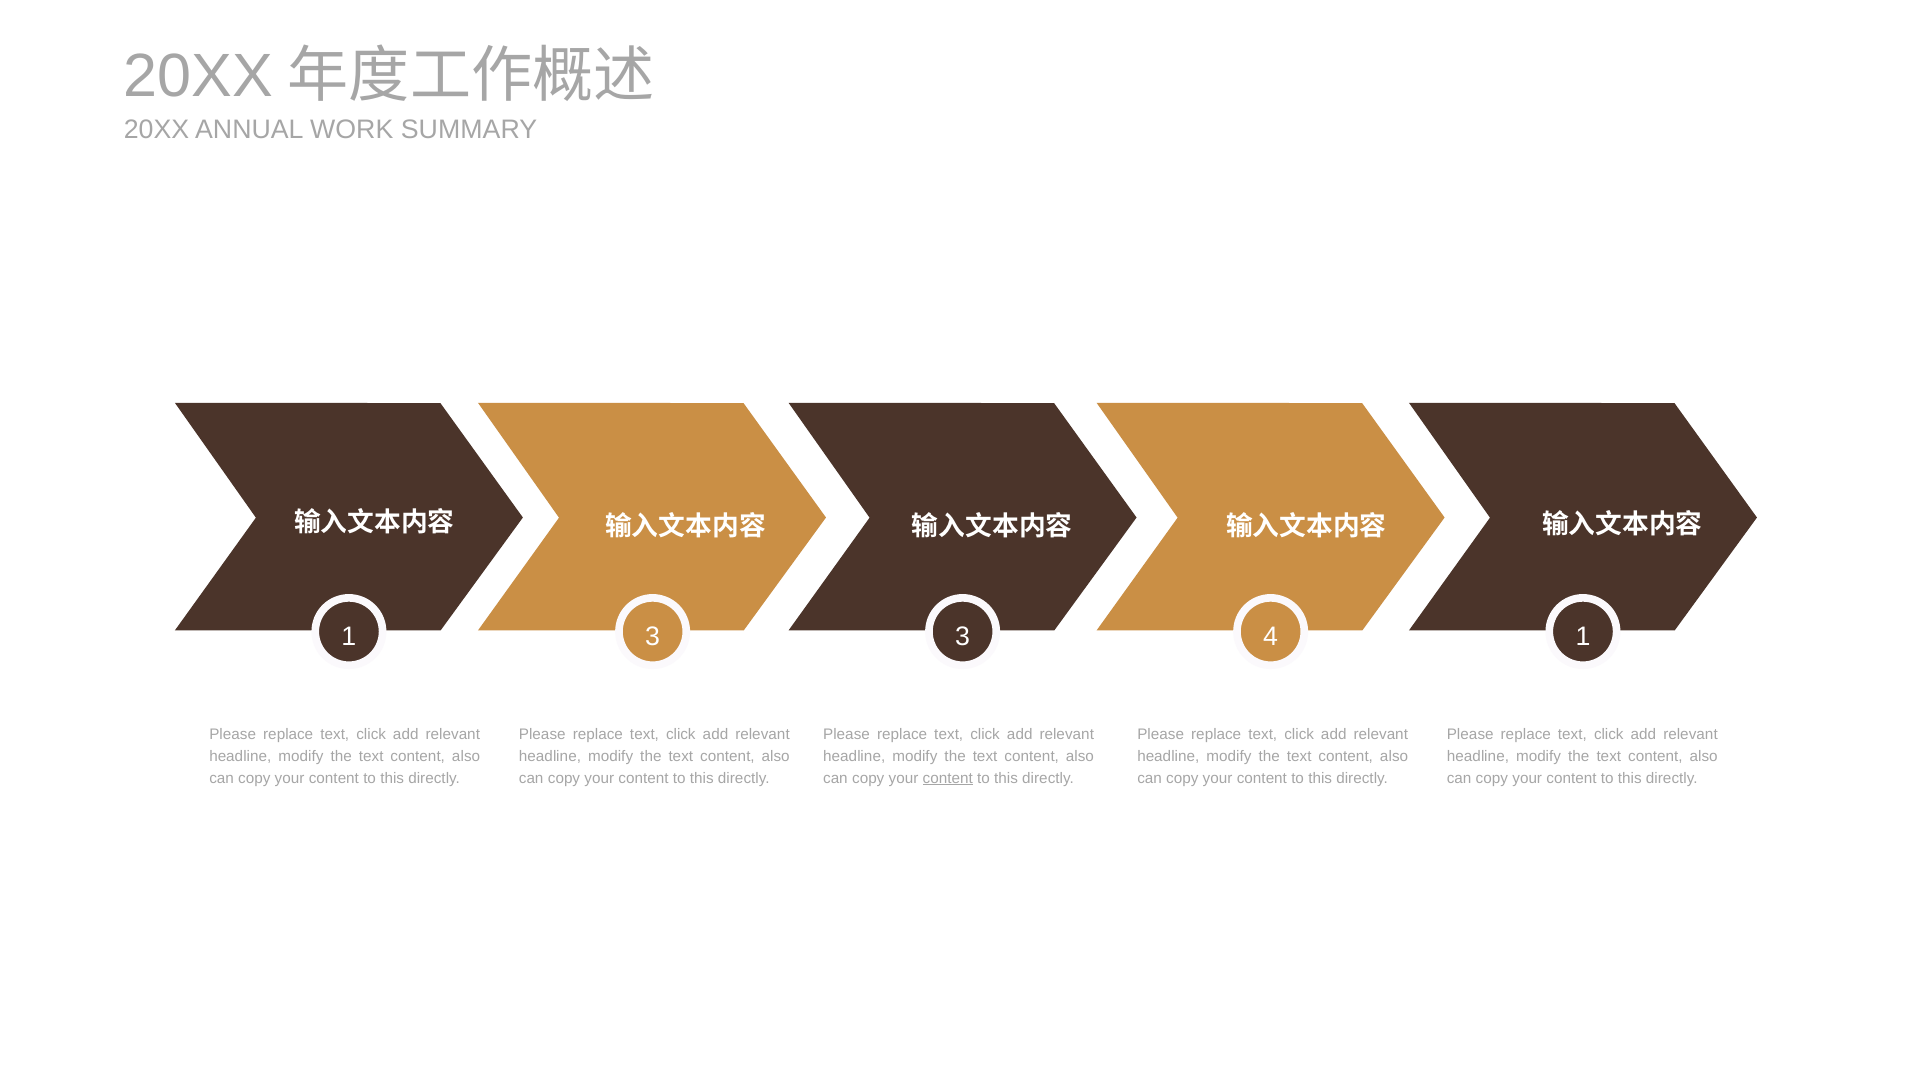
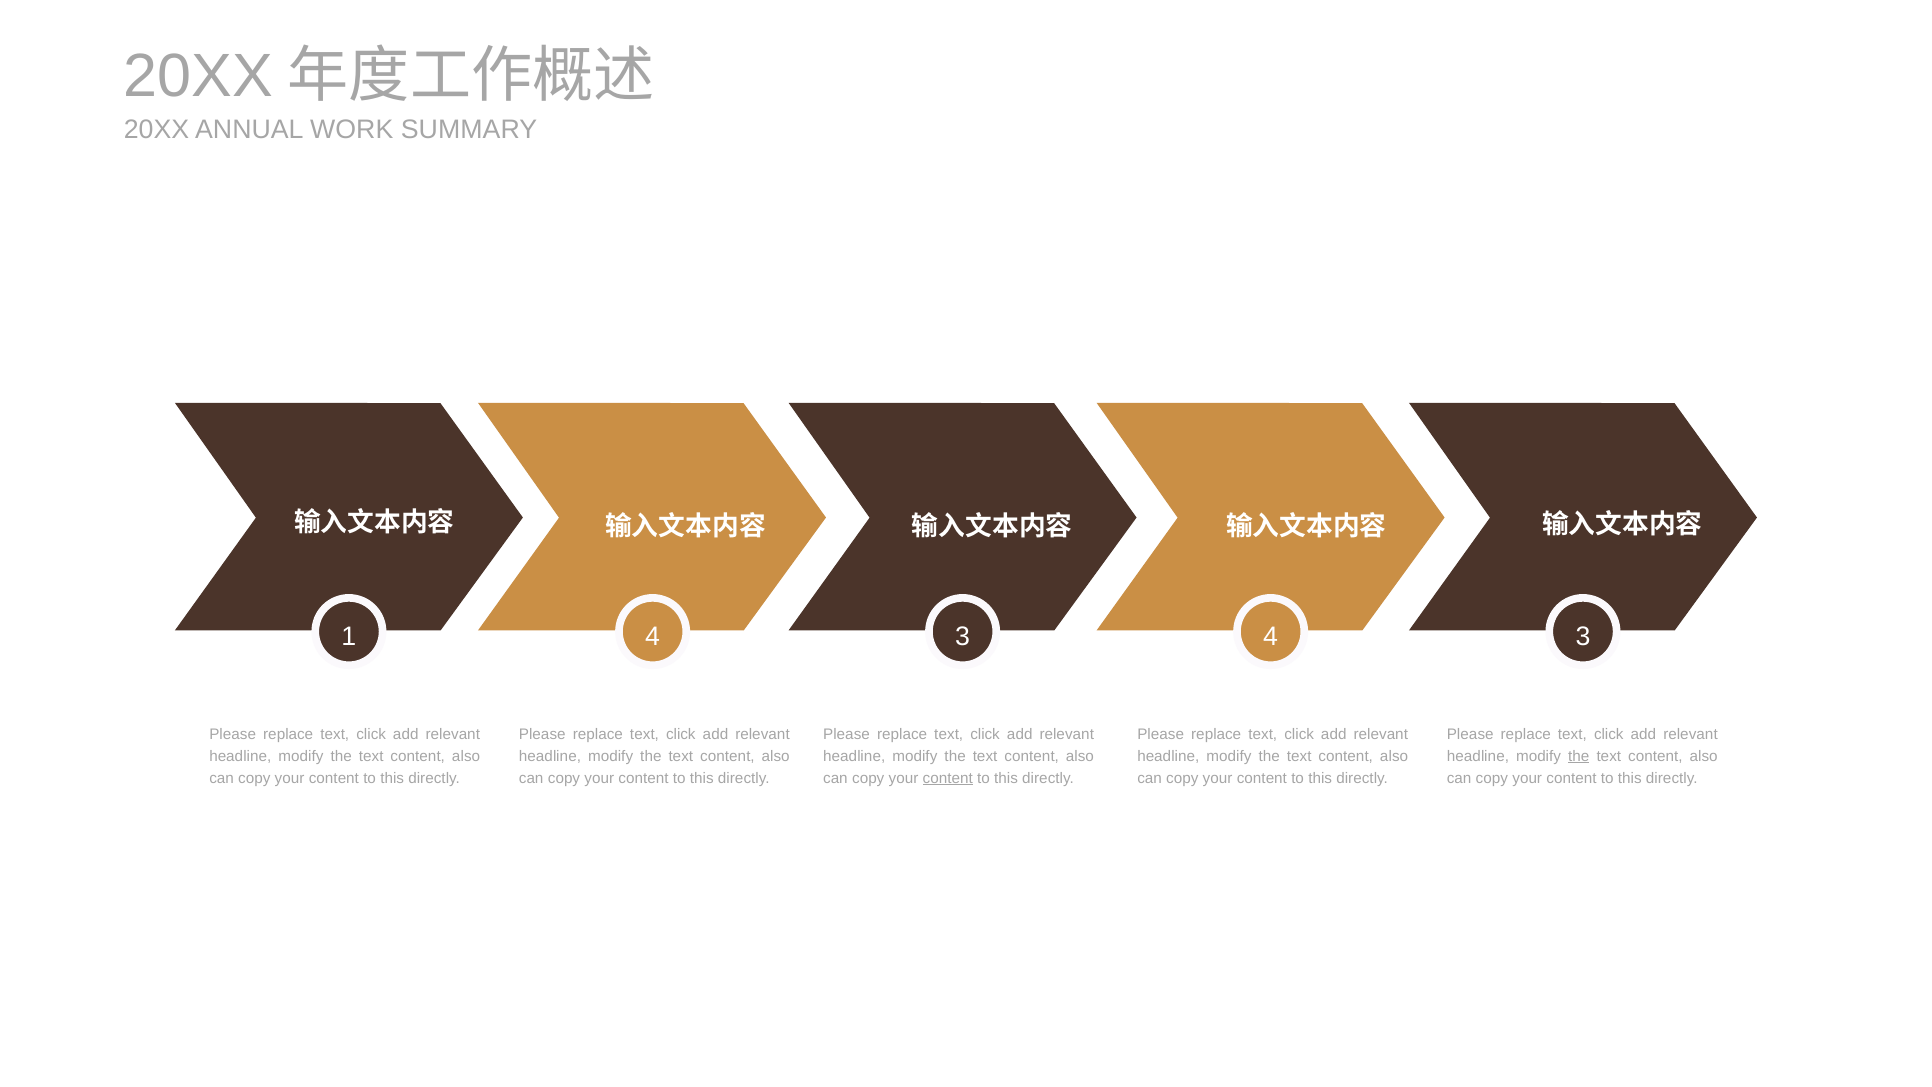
1 3: 3 -> 4 (653, 636)
3 4 1: 1 -> 3 (1583, 636)
the underline: none -> present (1579, 756)
